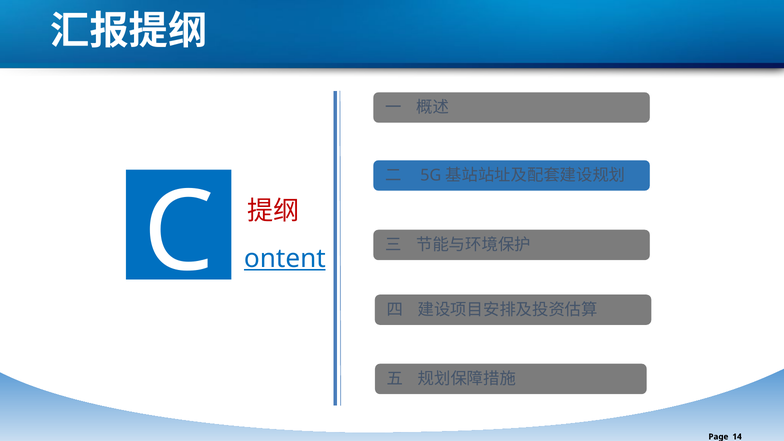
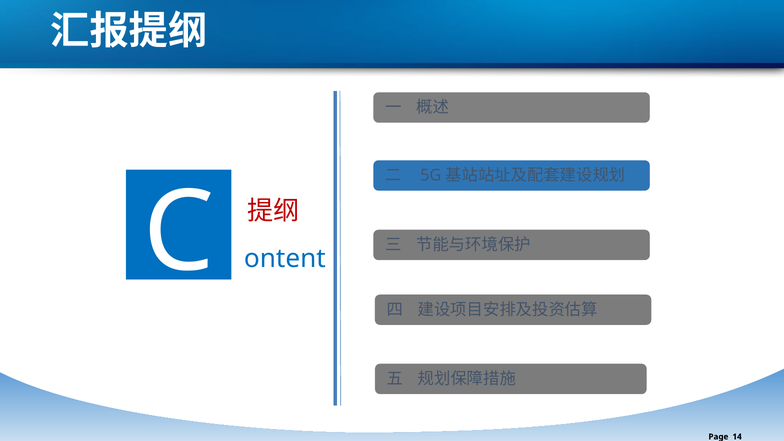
ontent underline: present -> none (285, 259)
